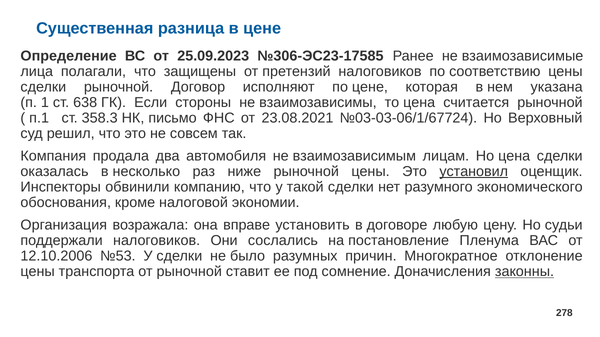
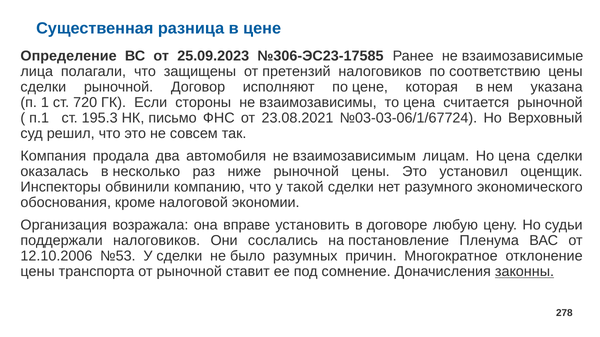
638: 638 -> 720 (85, 103)
358.3: 358.3 -> 195.3 (100, 118)
установил underline: present -> none (474, 172)
